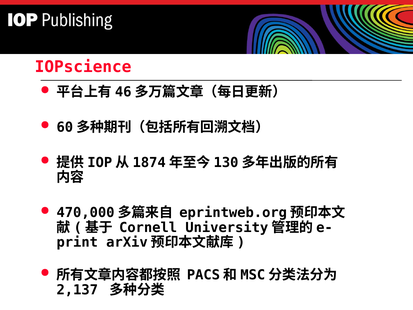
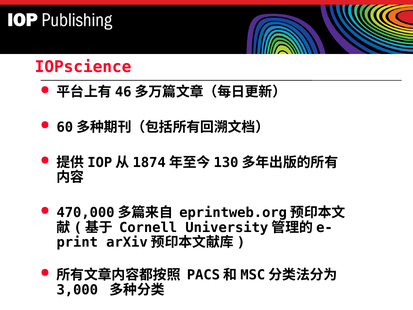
2,137: 2,137 -> 3,000 (77, 290)
